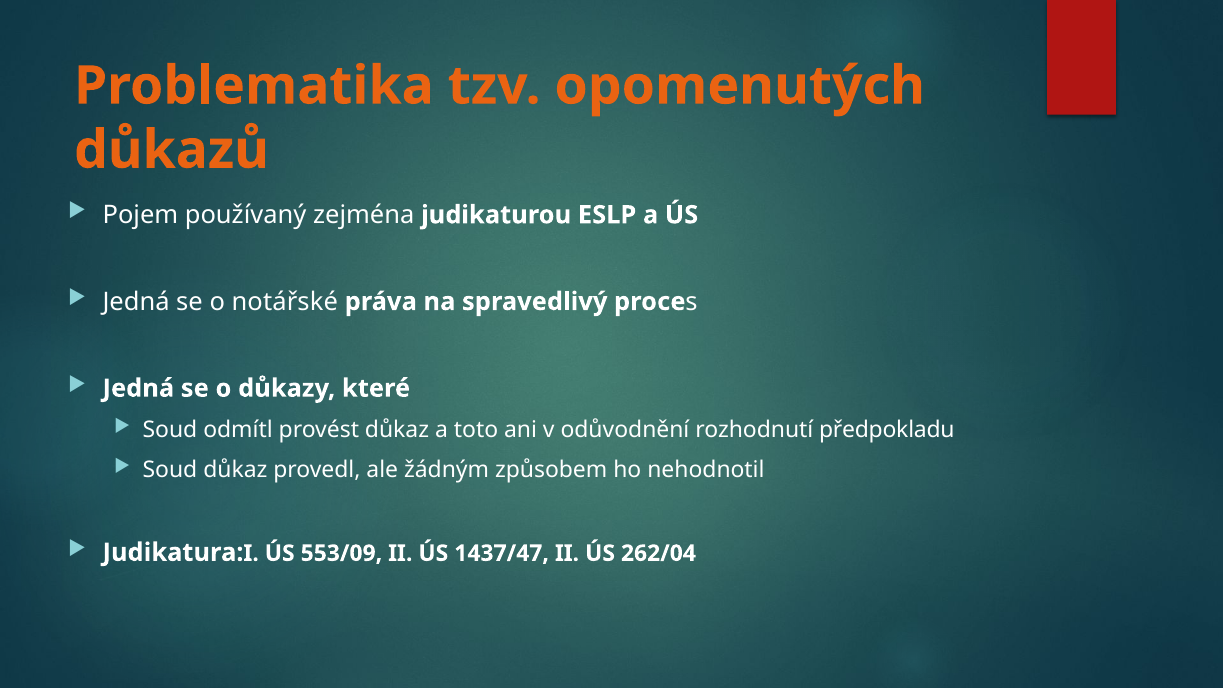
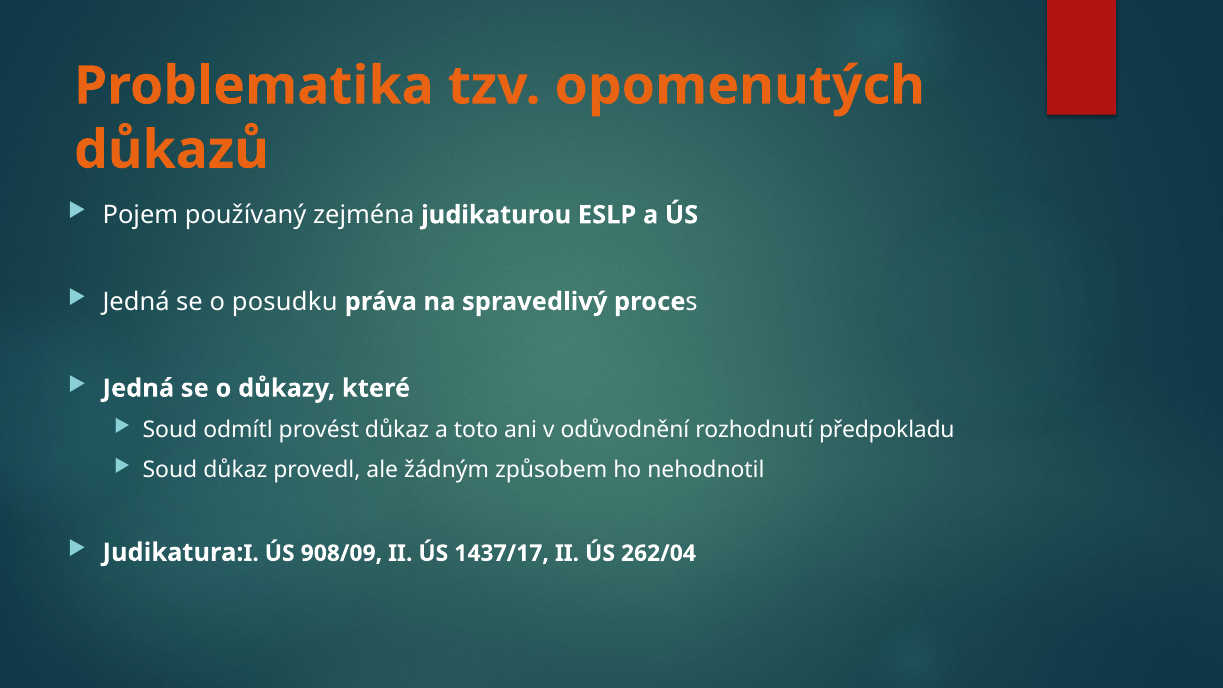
notářské: notářské -> posudku (285, 302)
553/09: 553/09 -> 908/09 (341, 553)
1437/47: 1437/47 -> 1437/17 (502, 553)
